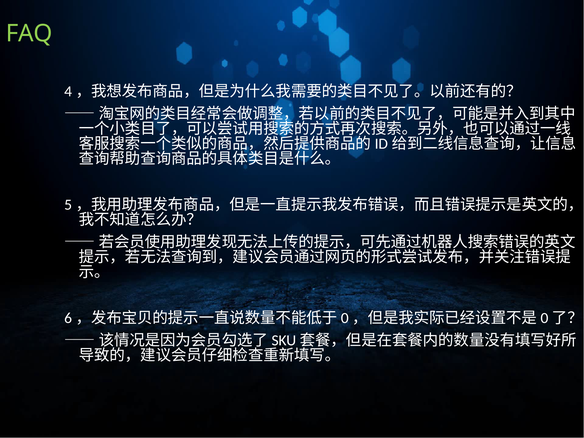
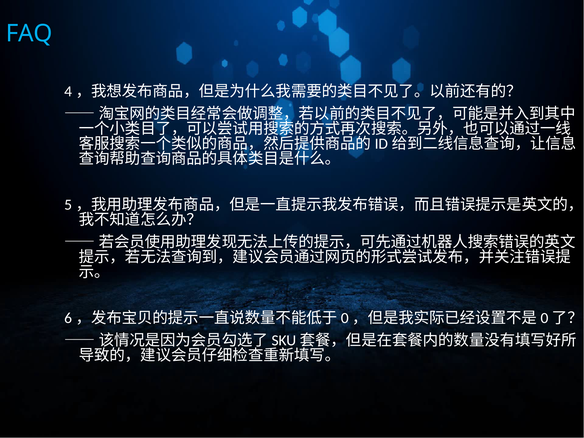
FAQ colour: light green -> light blue (29, 33)
